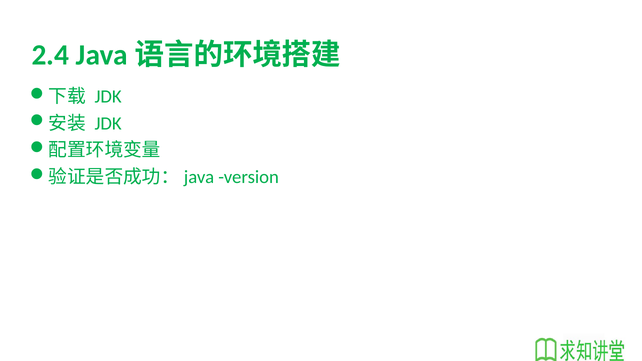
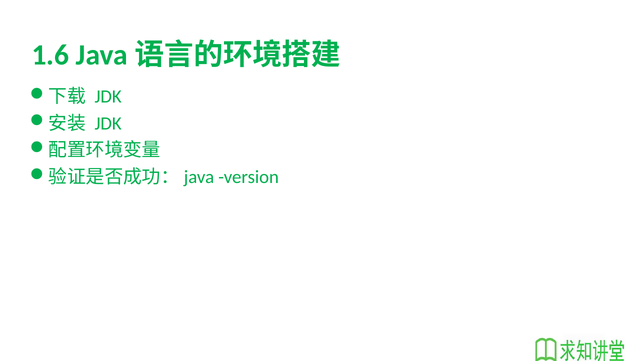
2.4: 2.4 -> 1.6 (50, 55)
